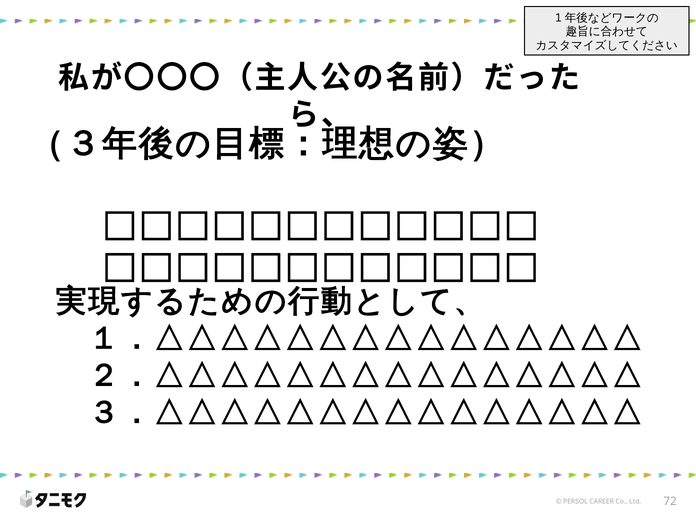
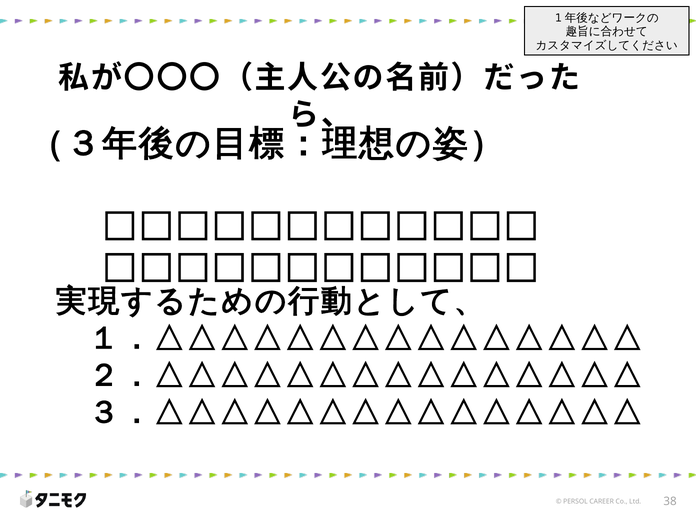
72: 72 -> 38 (670, 501)
